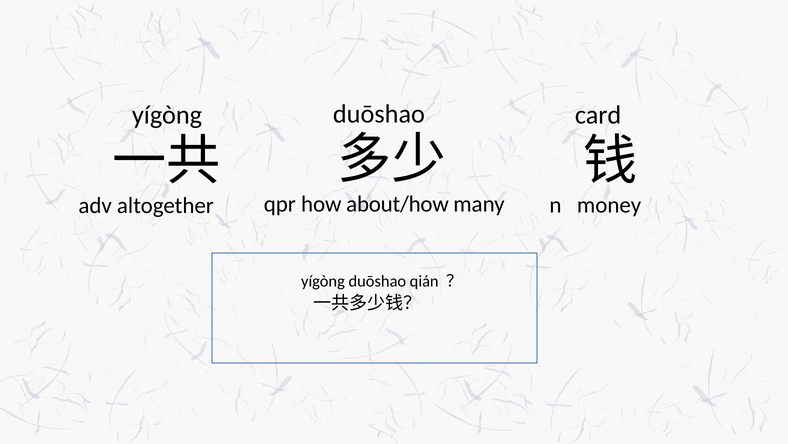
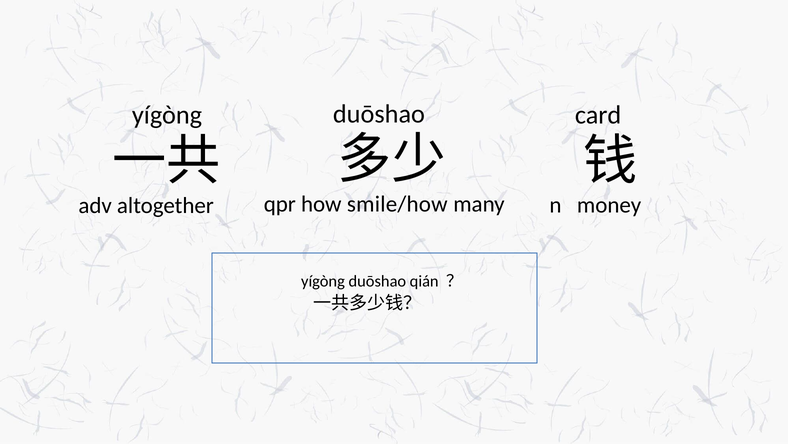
about/how: about/how -> smile/how (397, 204)
